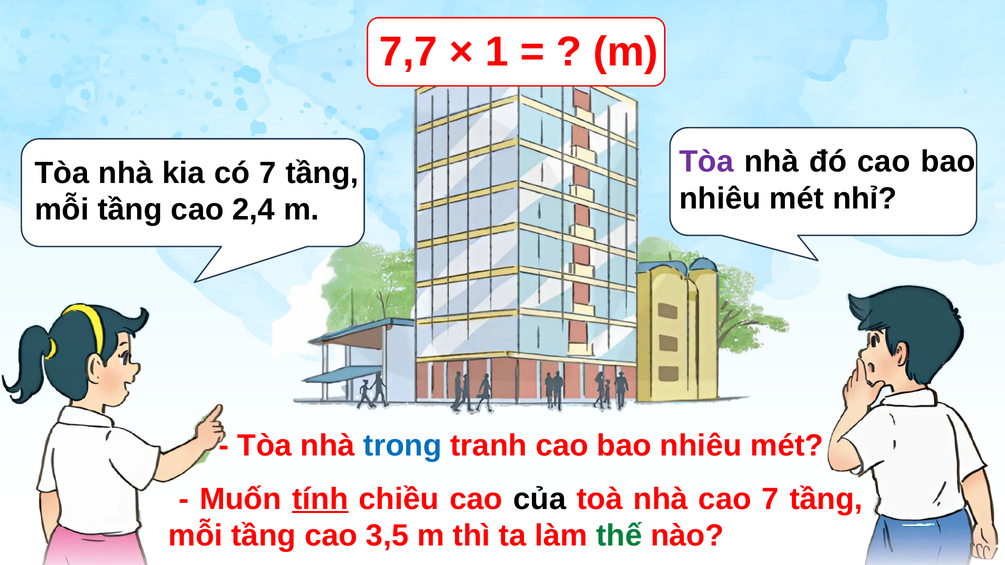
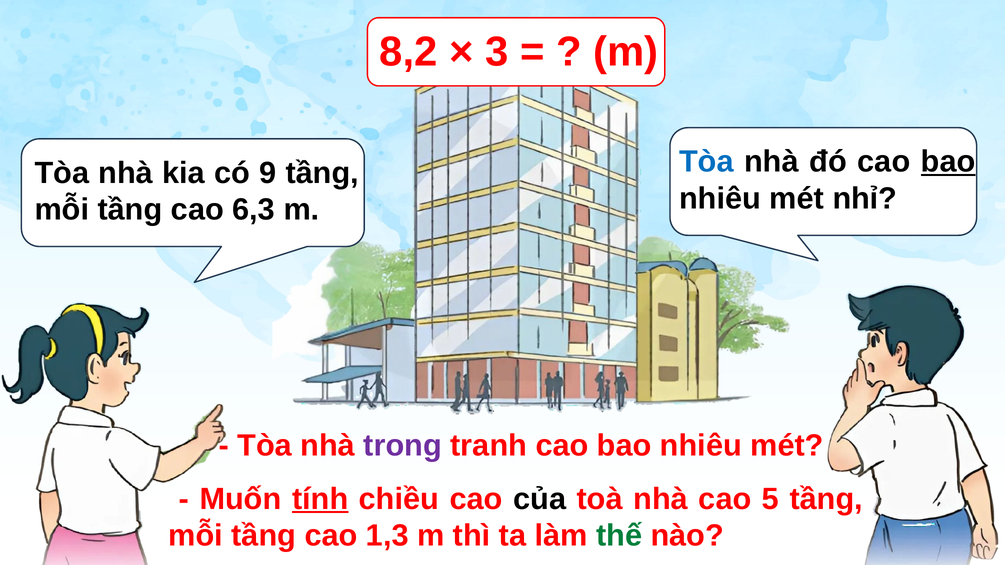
7,7: 7,7 -> 8,2 (409, 52)
1: 1 -> 3 (497, 52)
Tòa colour: purple -> blue (706, 162)
bao underline: none -> present (948, 162)
có 7: 7 -> 9 (268, 173)
2,4: 2,4 -> 6,3 (254, 210)
trong colour: blue -> purple (403, 446)
cao 7: 7 -> 5 (770, 499)
3,5: 3,5 -> 1,3 (387, 536)
